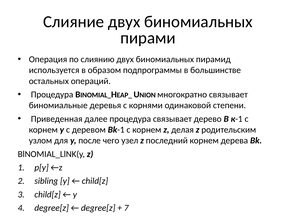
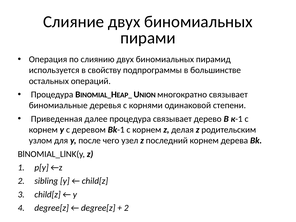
образом: образом -> свойству (104, 70)
7: 7 -> 2 (126, 208)
